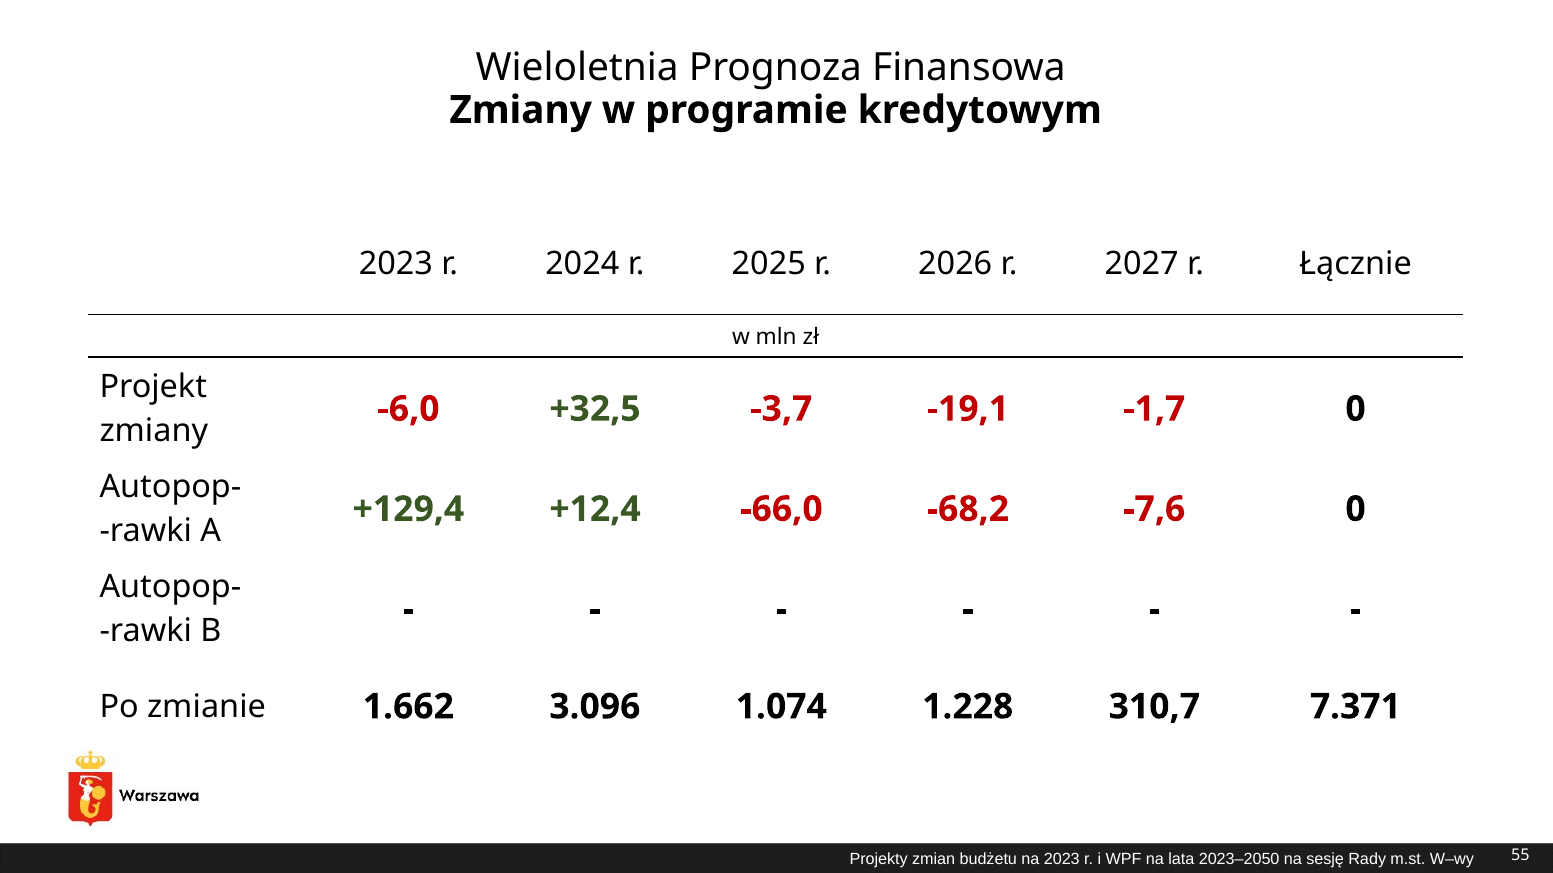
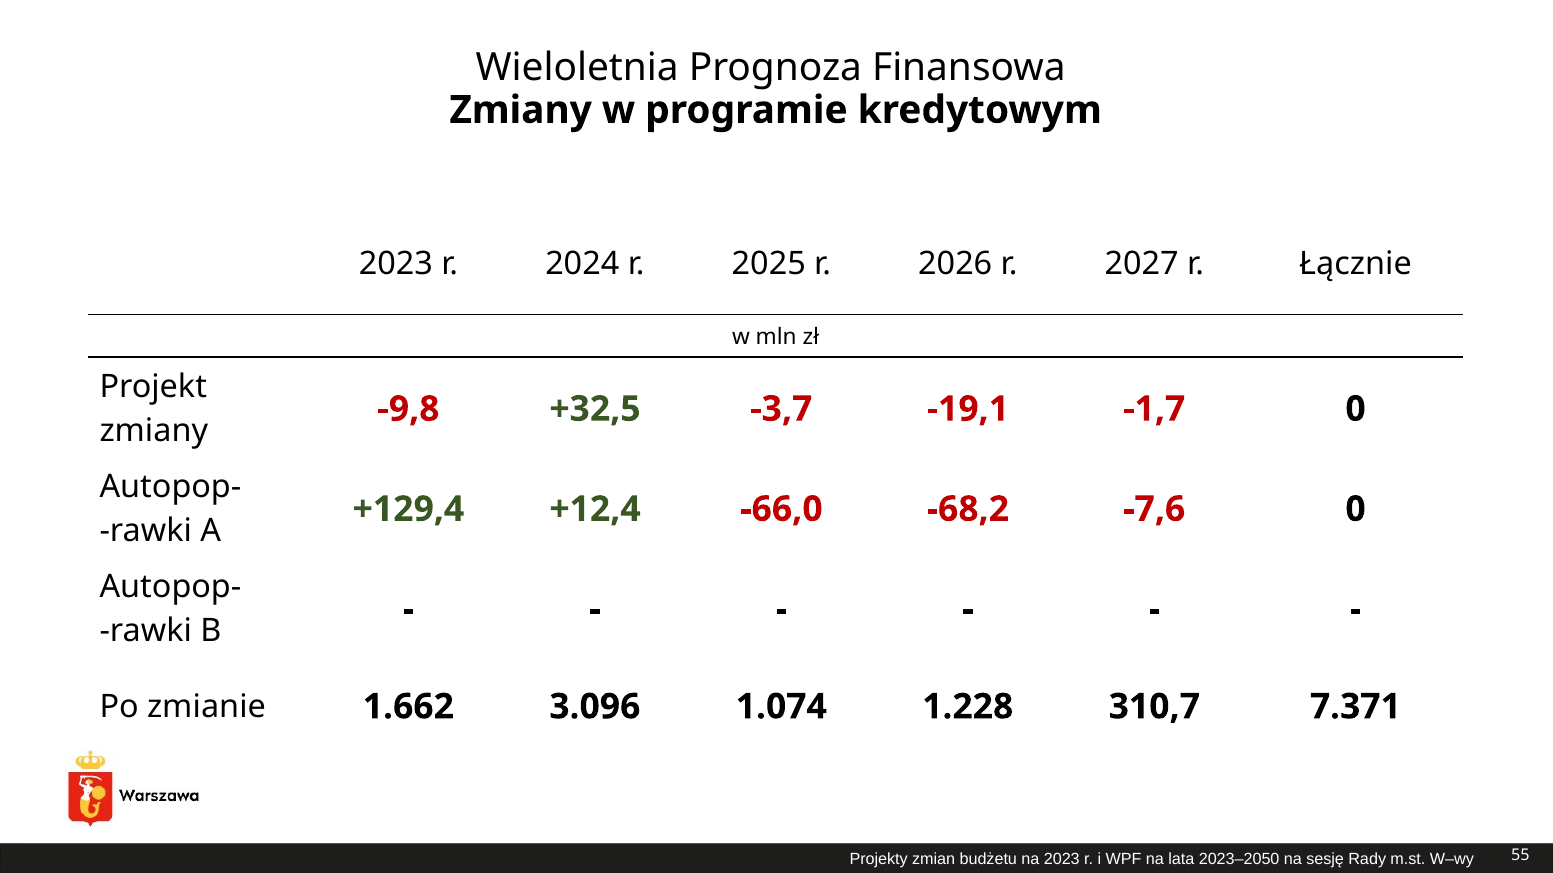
-6,0: -6,0 -> -9,8 (408, 409)
